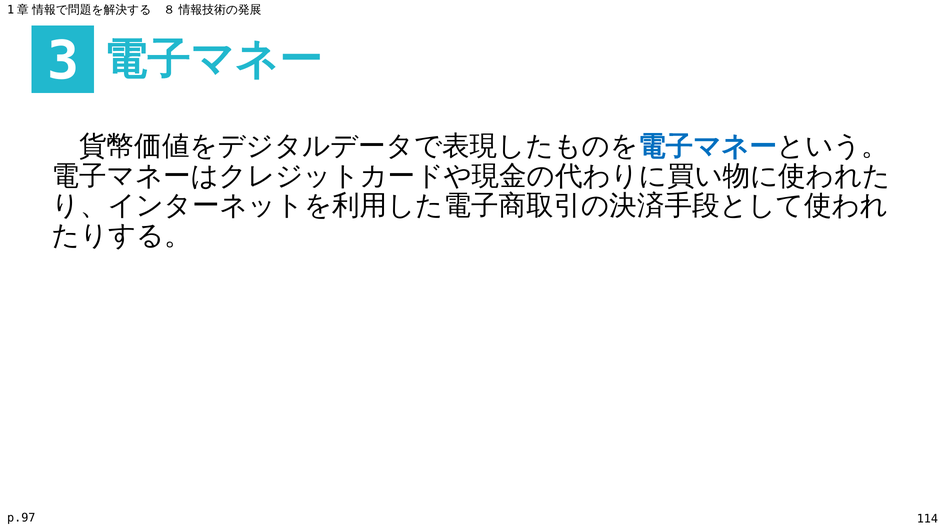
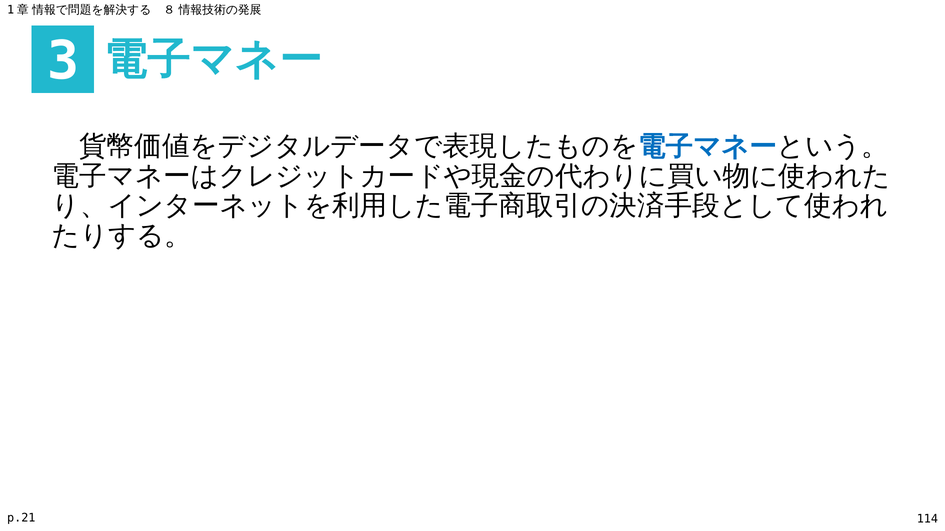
p.97: p.97 -> p.21 (21, 519)
